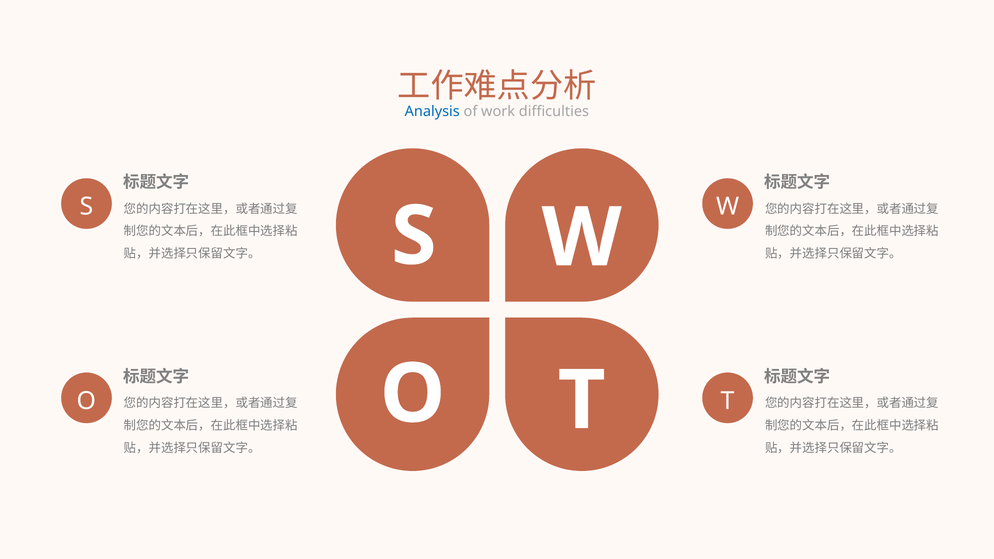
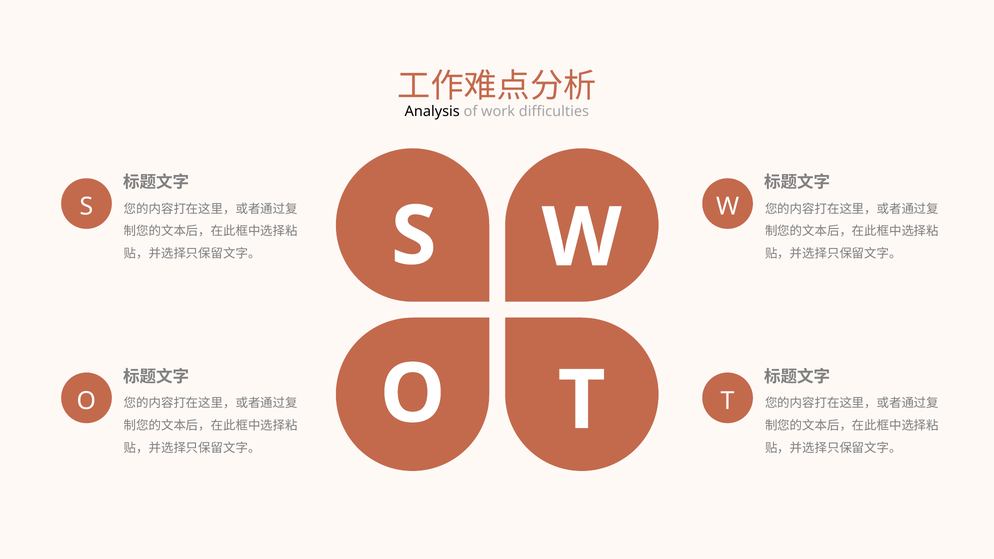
Analysis colour: blue -> black (432, 111)
